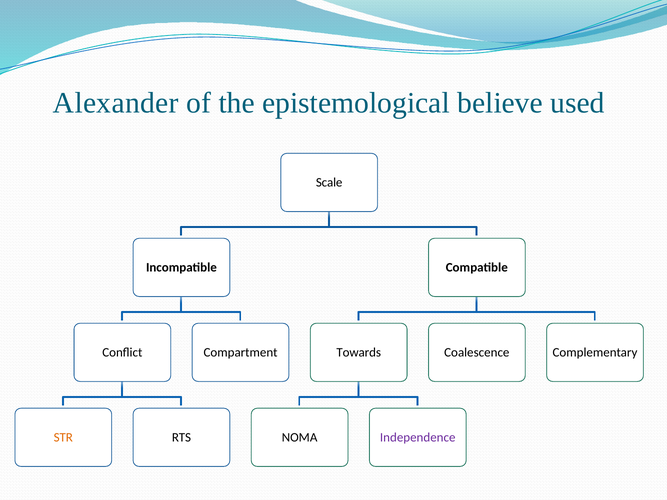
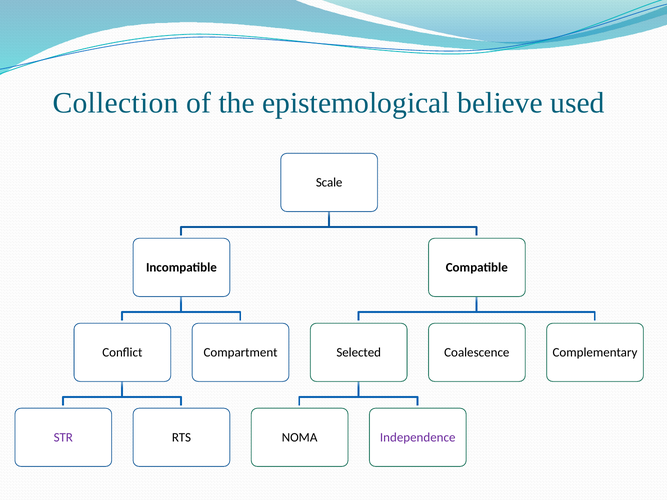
Alexander: Alexander -> Collection (116, 103)
Towards: Towards -> Selected (359, 352)
STR colour: orange -> purple (63, 437)
